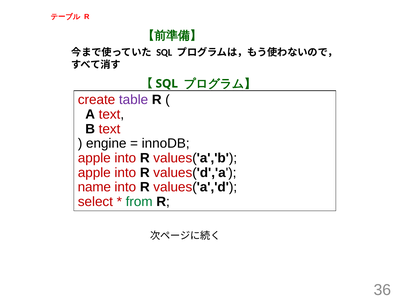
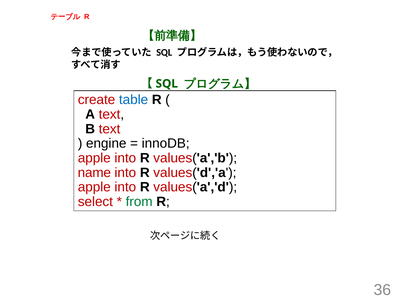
table colour: purple -> blue (134, 100)
apple: apple -> name (94, 173)
name: name -> apple (94, 187)
